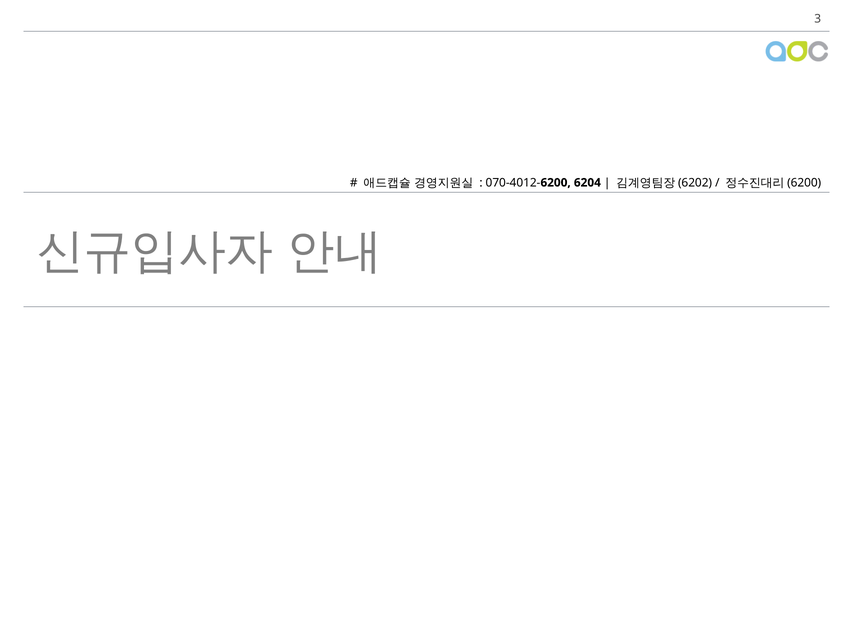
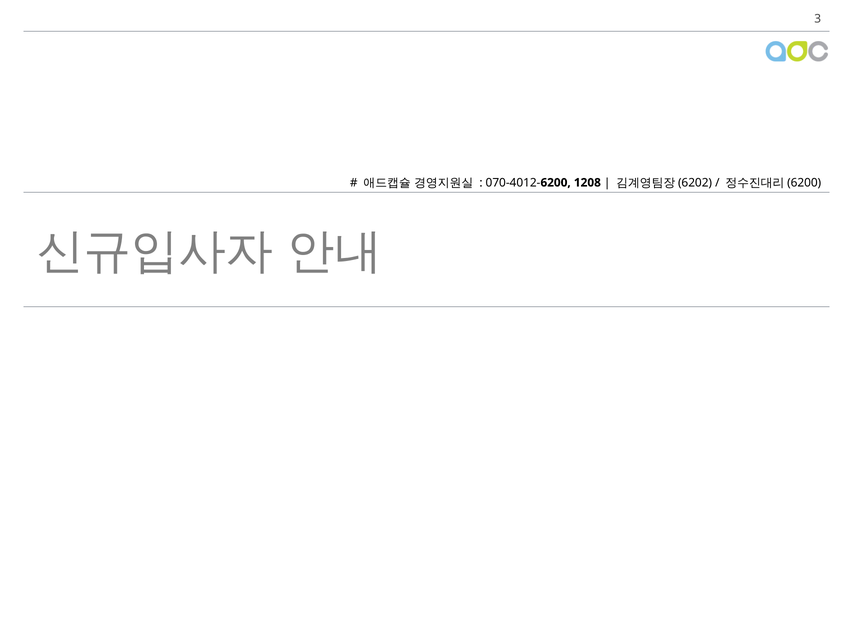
6204: 6204 -> 1208 (587, 183)
